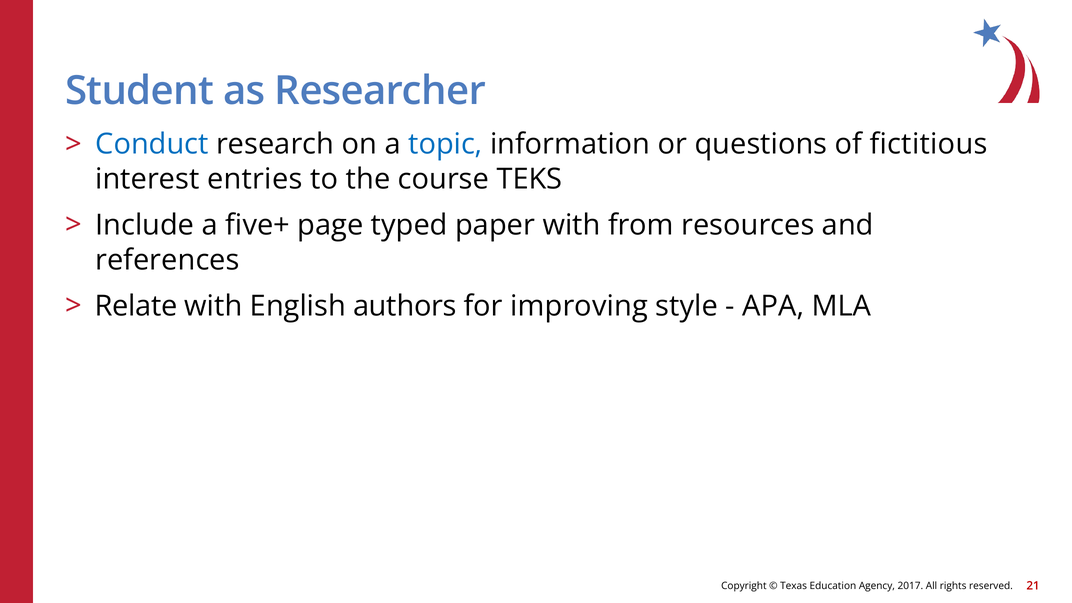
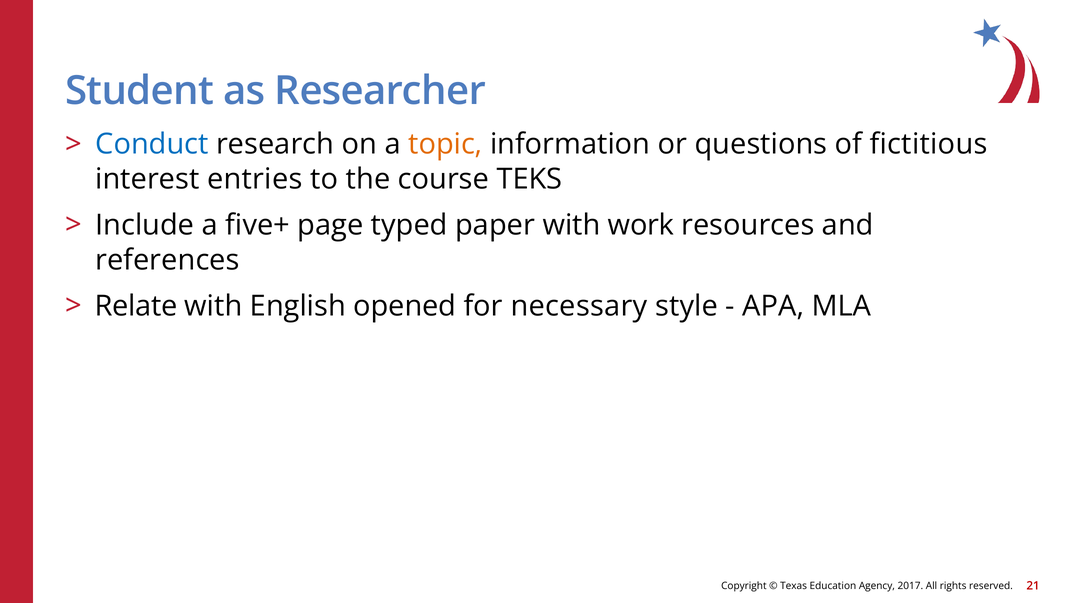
topic colour: blue -> orange (445, 144)
from: from -> work (641, 225)
authors: authors -> opened (405, 306)
improving: improving -> necessary (579, 306)
